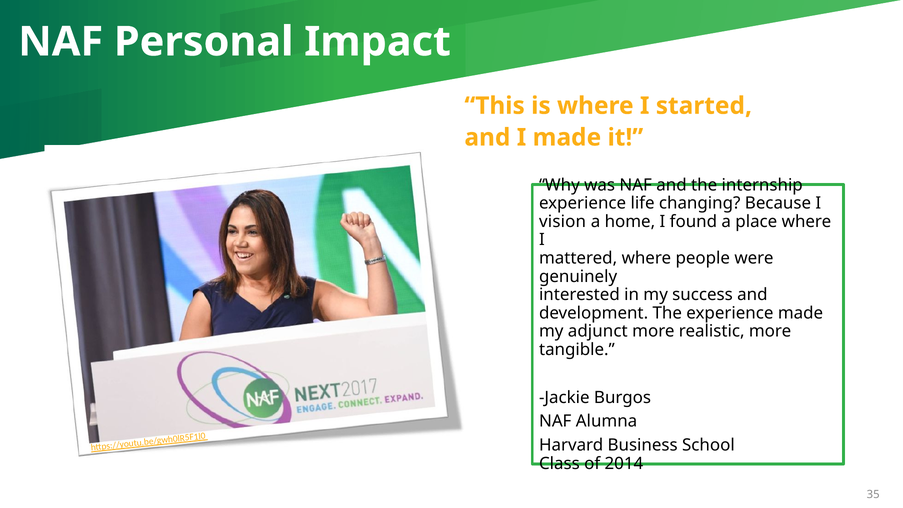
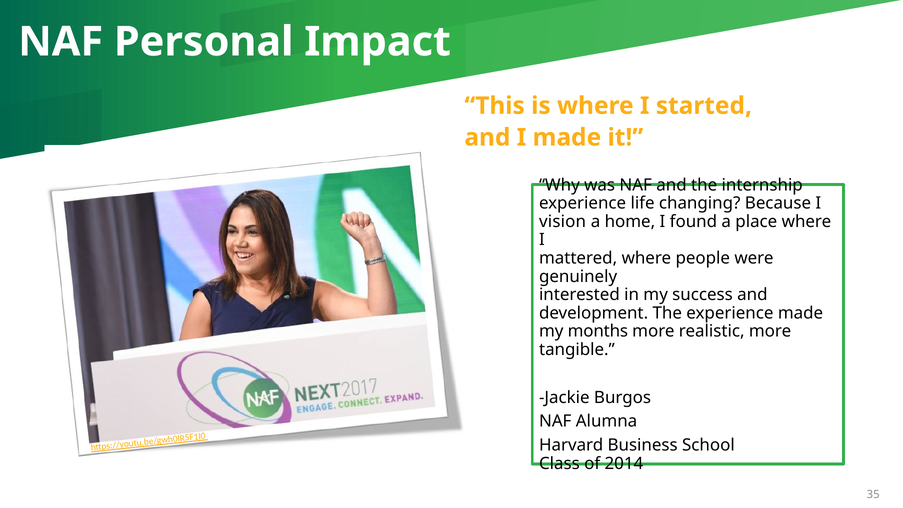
adjunct: adjunct -> months (598, 331)
